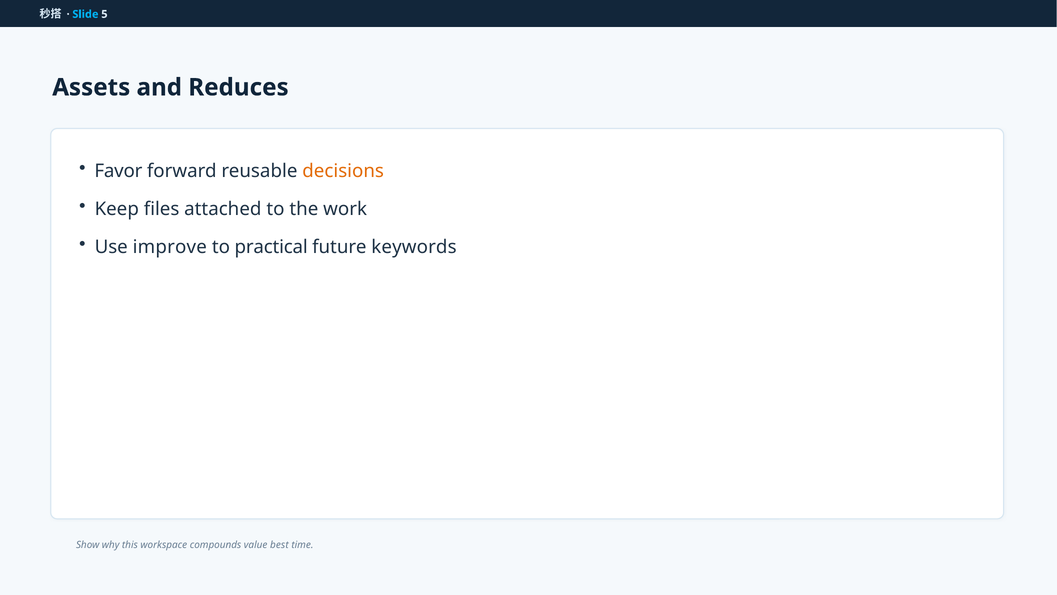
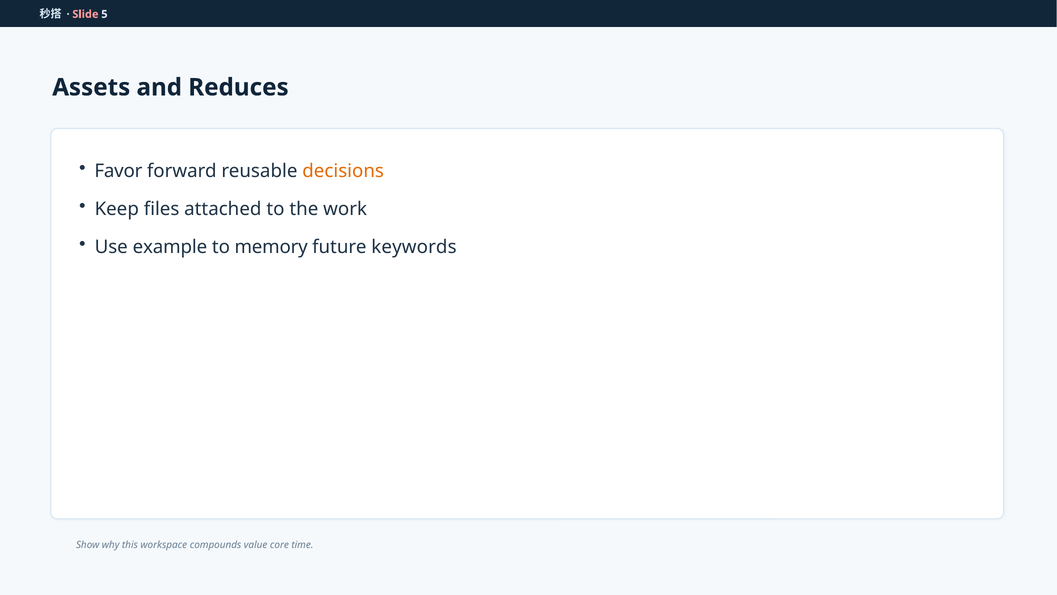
Slide colour: light blue -> pink (85, 14)
improve: improve -> example (170, 247)
practical: practical -> memory (271, 247)
best: best -> core (279, 544)
